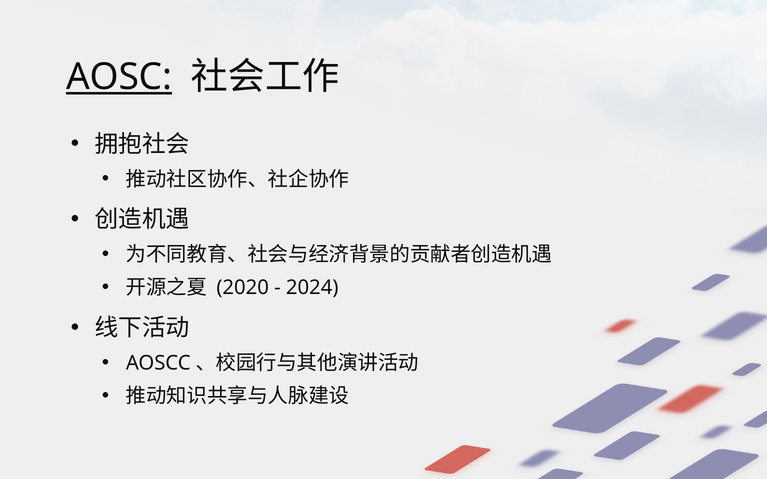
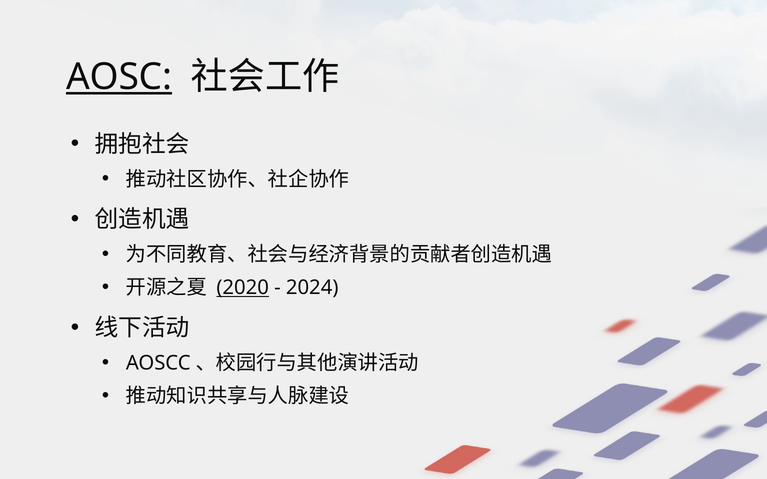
2020 underline: none -> present (243, 288)
